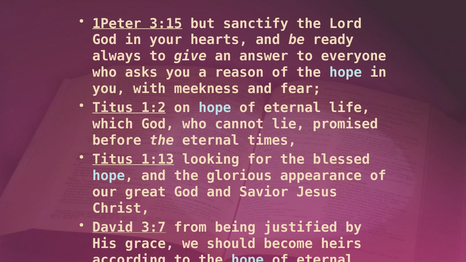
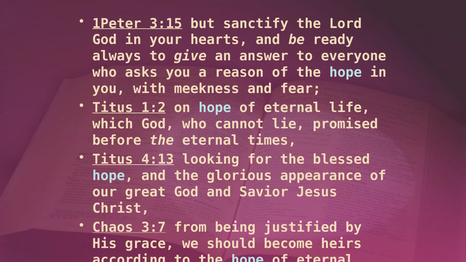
1:13: 1:13 -> 4:13 (158, 160)
David: David -> Chaos (113, 228)
